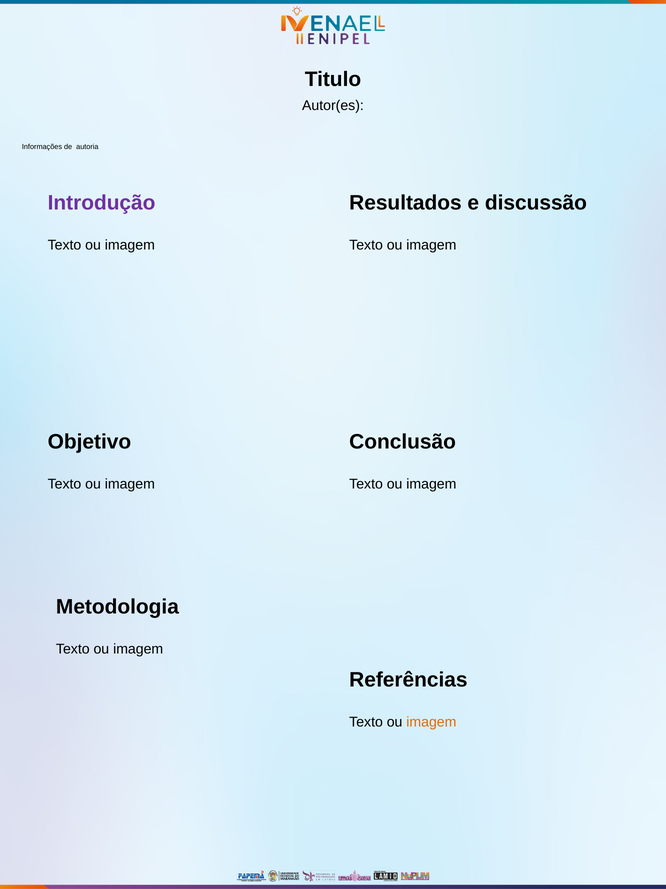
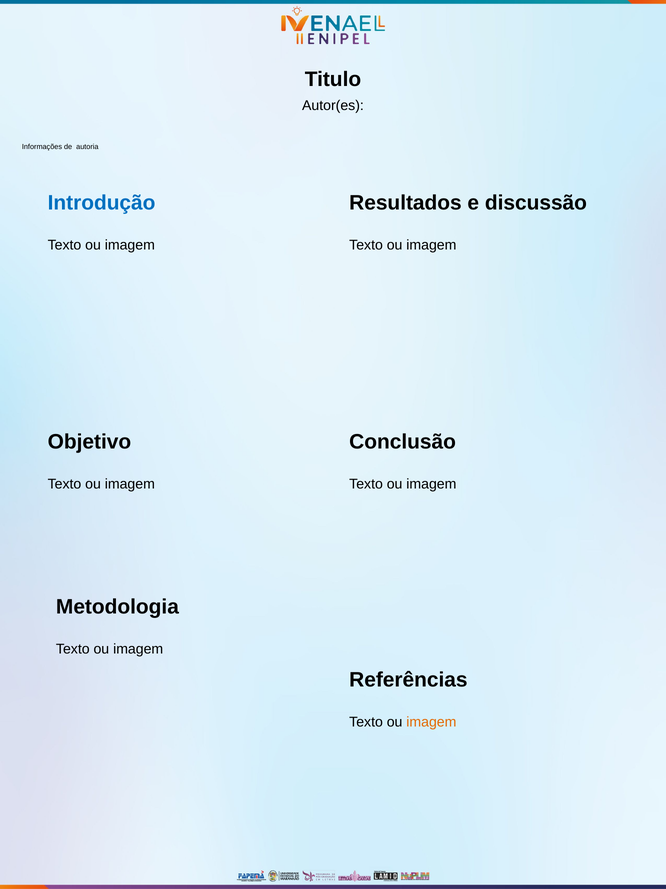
Introdução colour: purple -> blue (102, 203)
